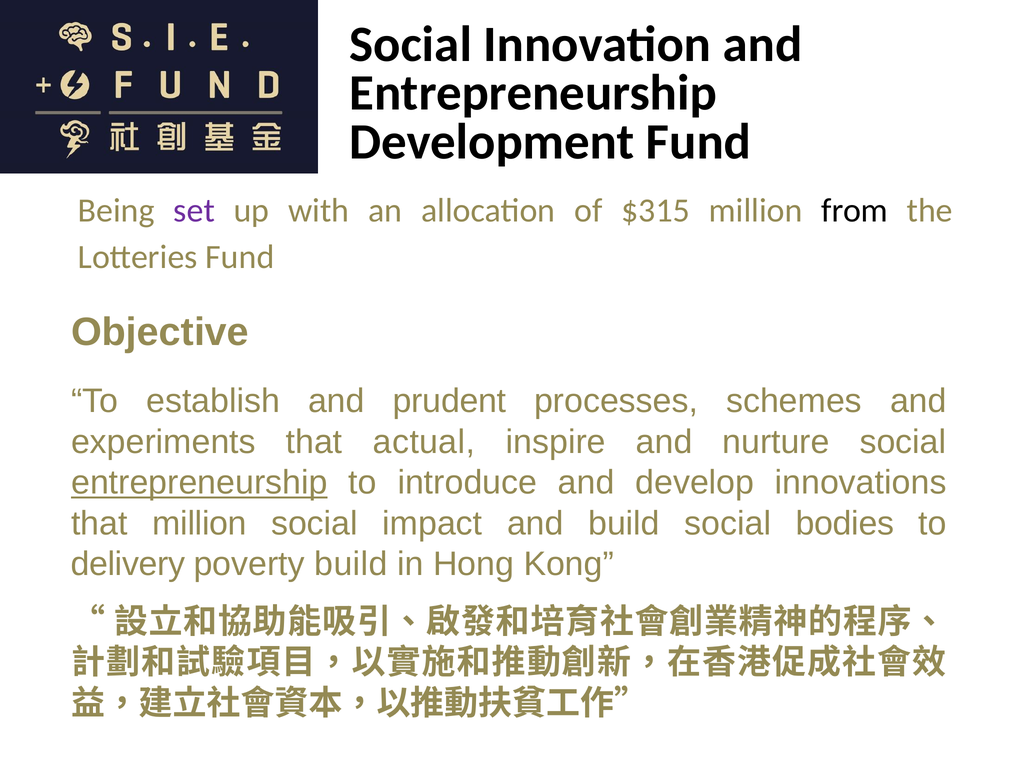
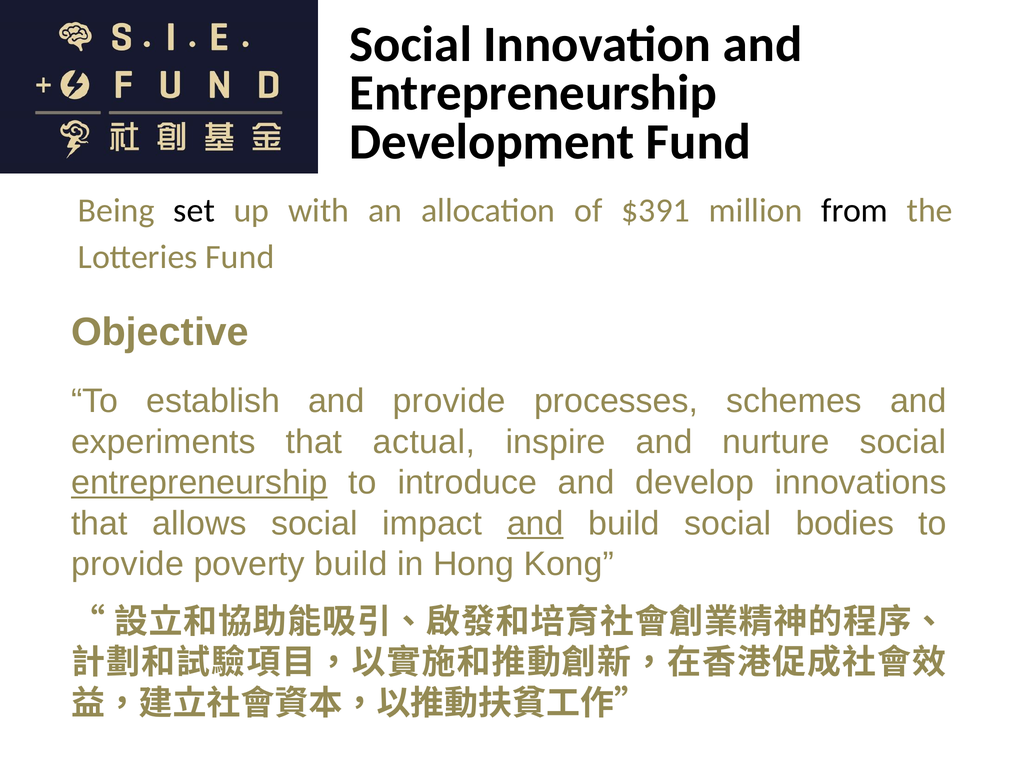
set colour: purple -> black (194, 211)
$315: $315 -> $391 (656, 211)
and prudent: prudent -> provide (449, 401)
that million: million -> allows (199, 523)
and underline: none -> present (535, 523)
delivery: delivery -> provide (128, 564)
